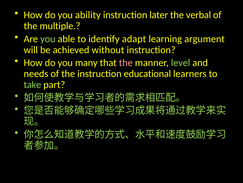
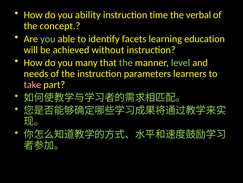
later: later -> time (159, 15)
multiple: multiple -> concept (60, 26)
adapt: adapt -> facets (134, 39)
argument: argument -> education (205, 39)
the colour: pink -> light green (126, 63)
educational: educational -> parameters (147, 73)
take colour: light green -> pink (32, 84)
